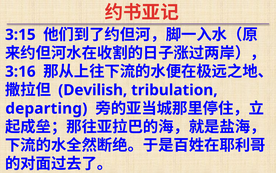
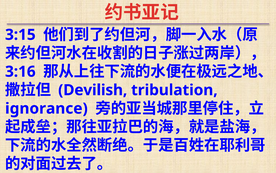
departing: departing -> ignorance (46, 108)
